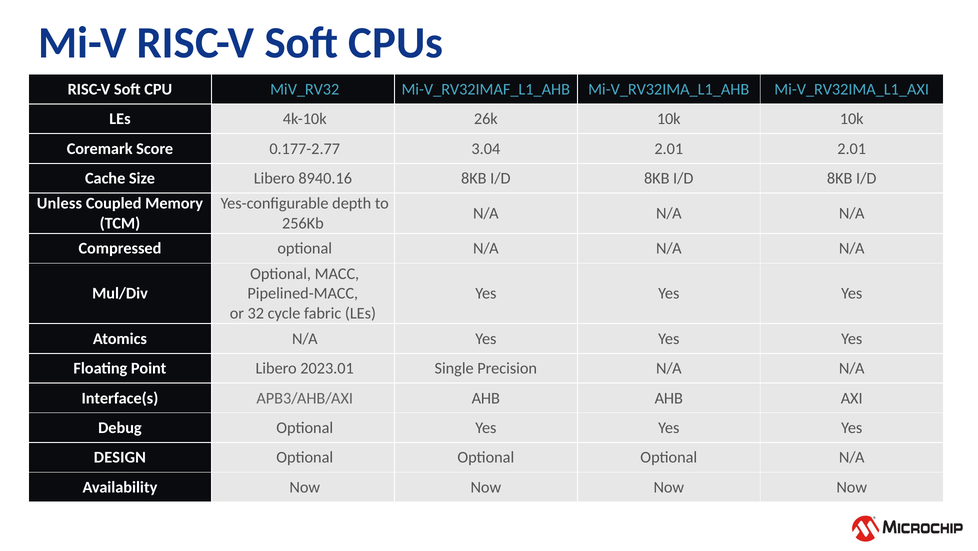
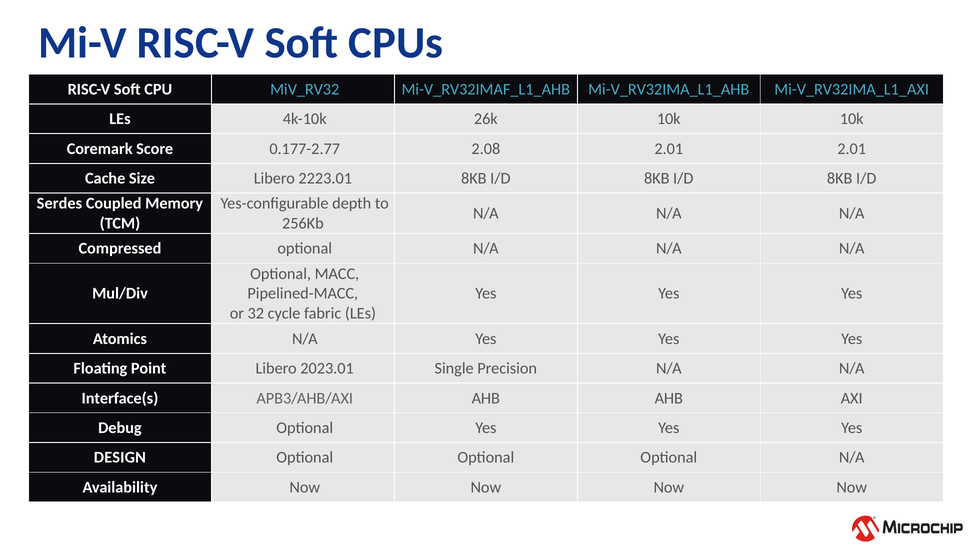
3.04: 3.04 -> 2.08 (486, 148)
8940.16: 8940.16 -> 2223.01 (325, 178)
Unless: Unless -> Serdes (59, 203)
